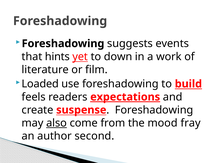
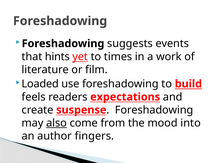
down: down -> times (118, 57)
expectations underline: present -> none (125, 97)
fray: fray -> into (191, 123)
second: second -> fingers (94, 136)
